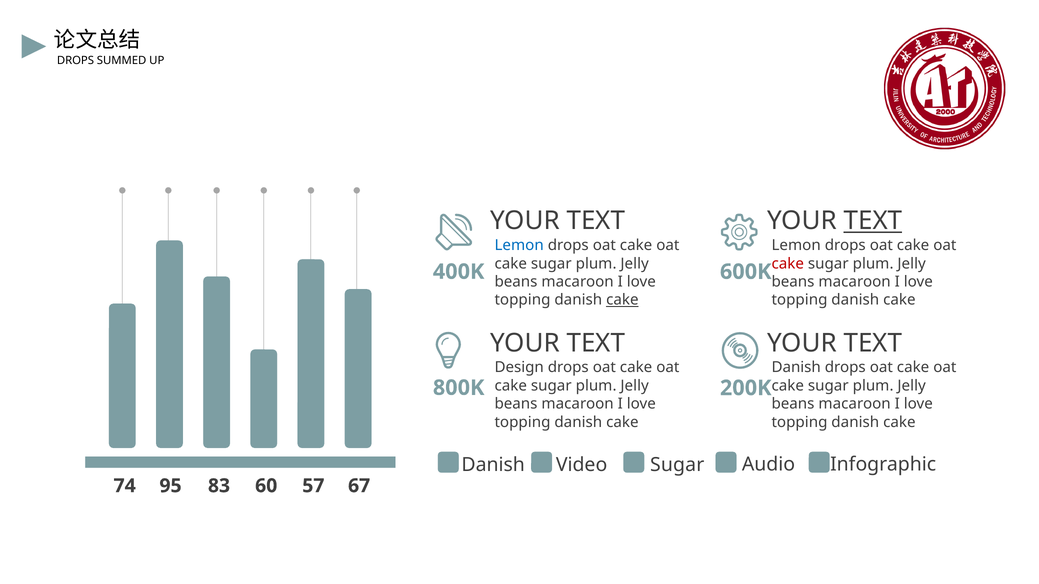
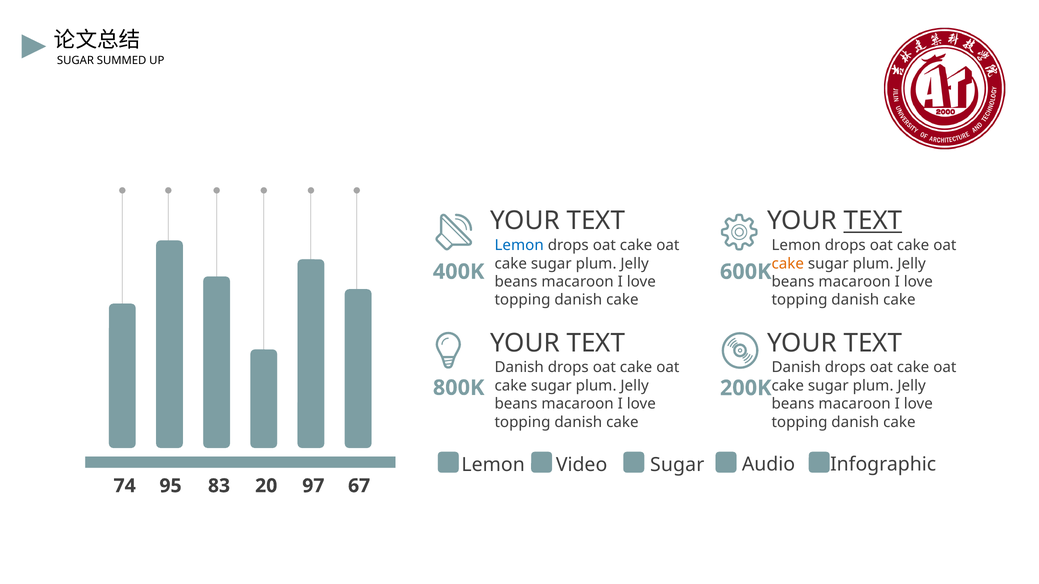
DROPS: DROPS -> SUGAR (75, 61)
cake colour: red -> orange (788, 264)
cake underline: present -> none (622, 300)
Design: Design -> Danish (519, 368)
Danish: Danish -> Lemon (493, 465)
60: 60 -> 20 (266, 486)
57: 57 -> 97 (313, 486)
